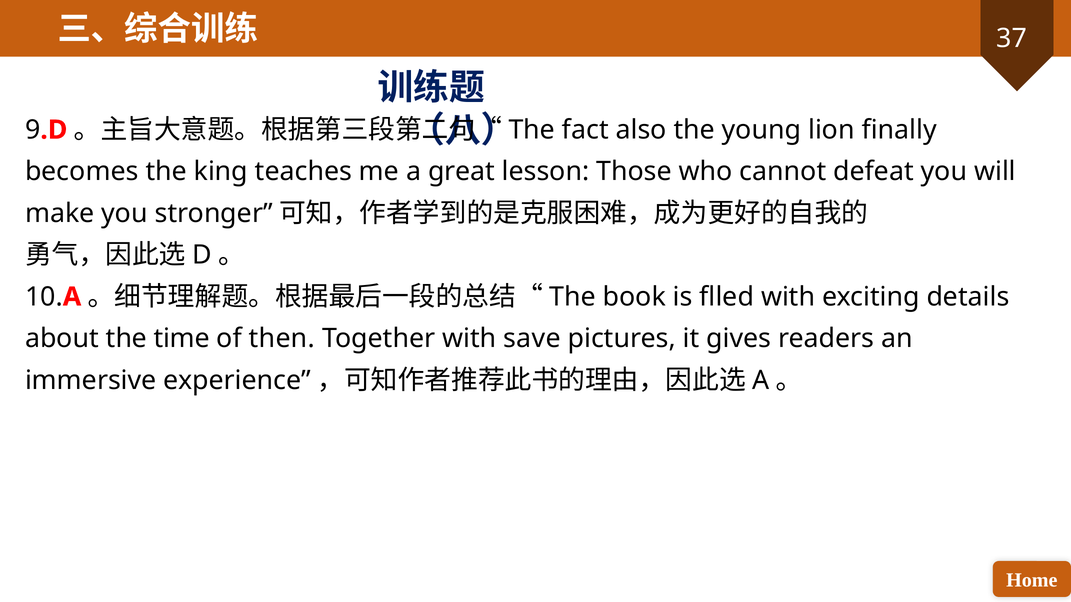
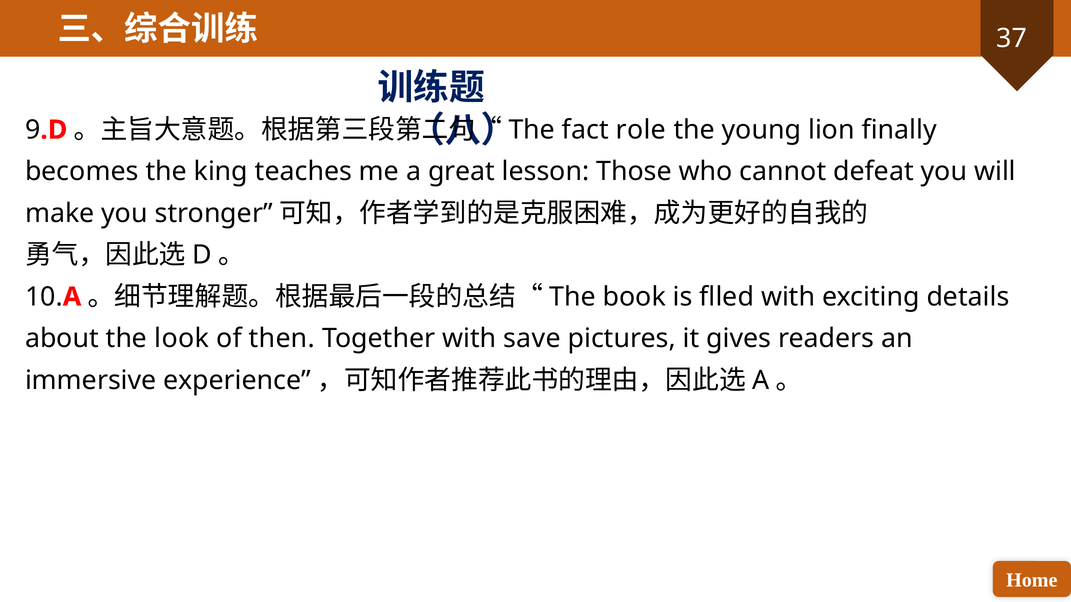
also: also -> role (641, 130)
time: time -> look (182, 339)
